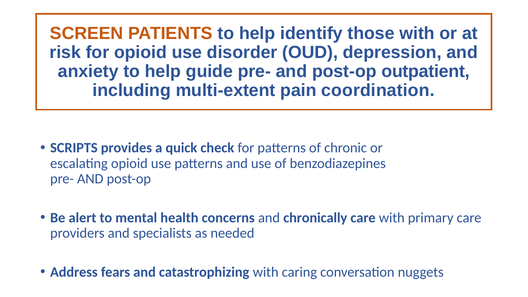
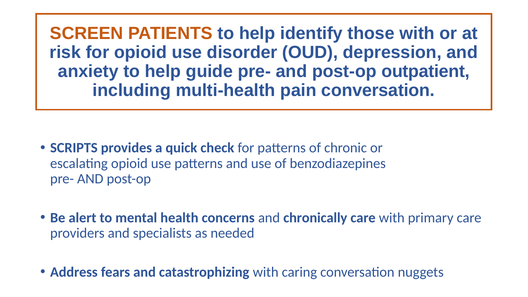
multi-extent: multi-extent -> multi-health (226, 90)
pain coordination: coordination -> conversation (378, 90)
